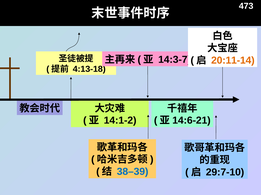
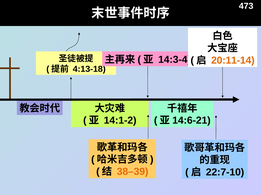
14:3-7: 14:3-7 -> 14:3-4 (175, 60)
38–39 colour: blue -> orange (133, 172)
29:7-10: 29:7-10 -> 22:7-10 (225, 173)
